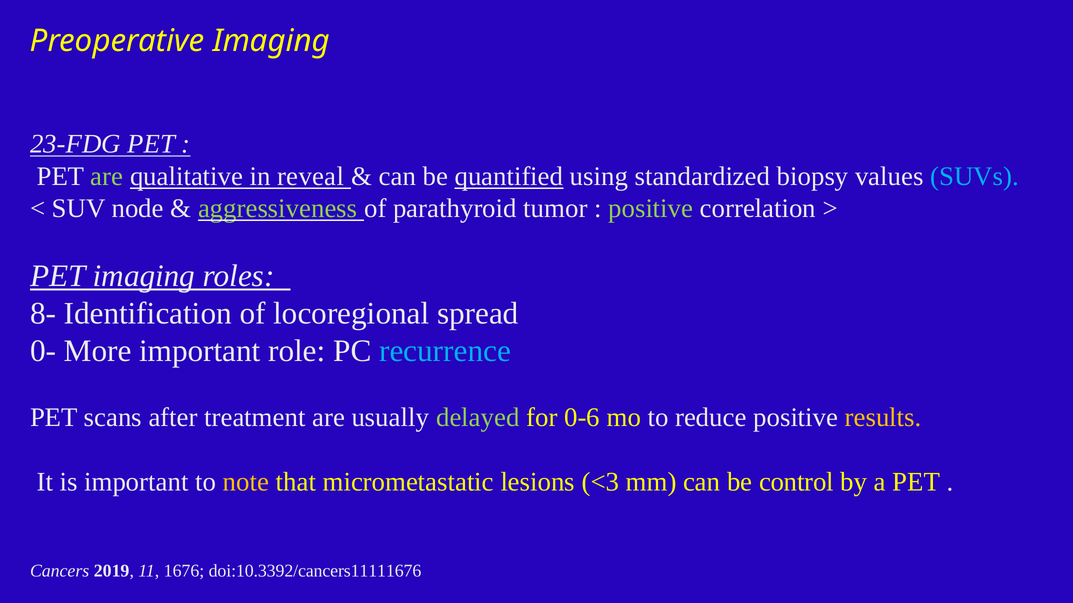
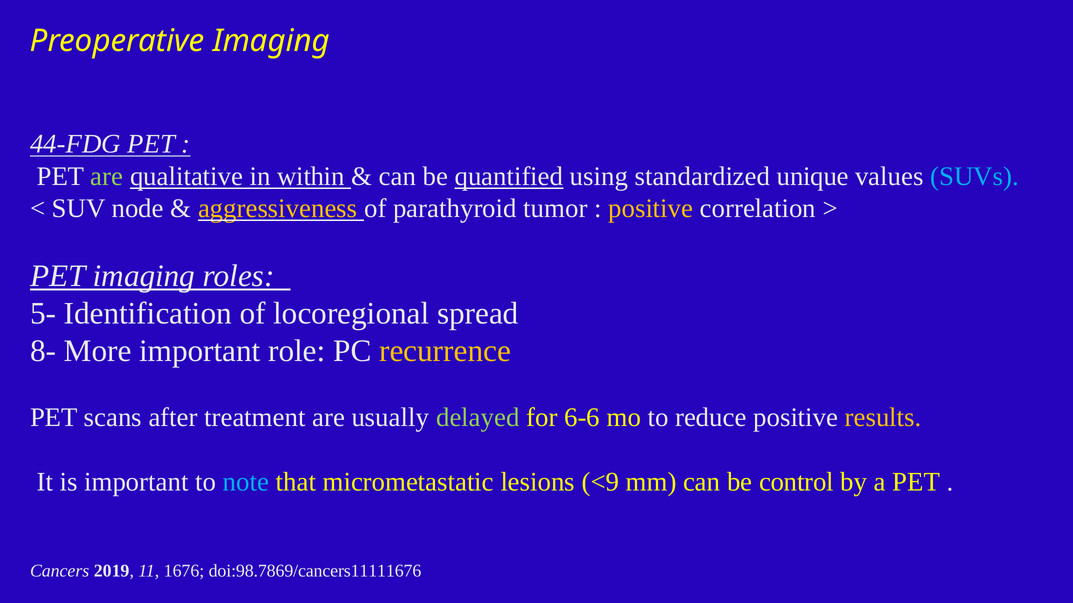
23-FDG: 23-FDG -> 44-FDG (75, 144)
reveal: reveal -> within (311, 176)
biopsy: biopsy -> unique (813, 176)
aggressiveness colour: light green -> yellow (278, 209)
positive colour: light green -> yellow (651, 209)
8-: 8- -> 5- (43, 314)
0-: 0- -> 8- (43, 351)
recurrence colour: light blue -> yellow (445, 351)
0-6: 0-6 -> 6-6 (582, 418)
note colour: yellow -> light blue (246, 482)
<3: <3 -> <9 (600, 482)
doi:10.3392/cancers11111676: doi:10.3392/cancers11111676 -> doi:98.7869/cancers11111676 (315, 572)
